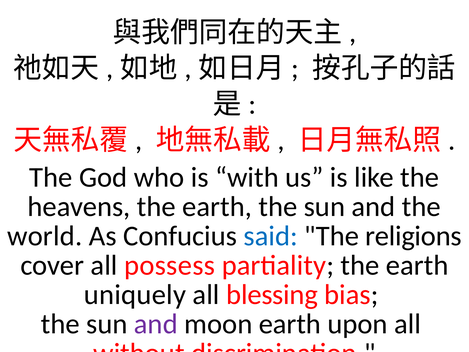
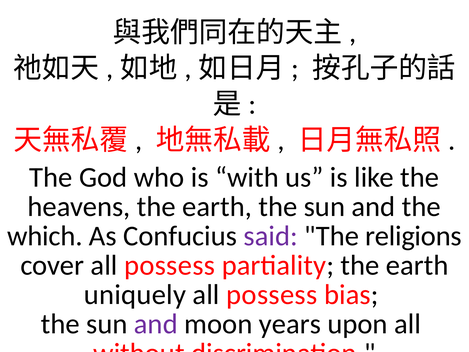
world: world -> which (45, 236)
said colour: blue -> purple (271, 236)
blessing: blessing -> possess (272, 295)
moon earth: earth -> years (290, 324)
